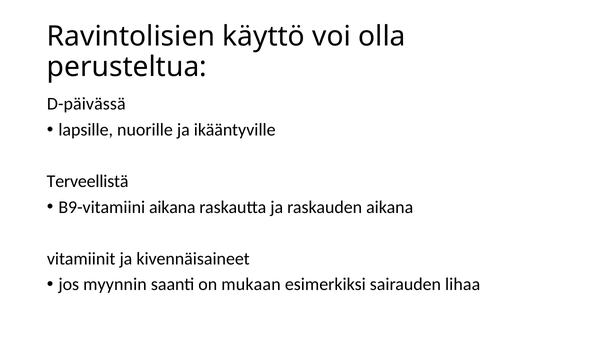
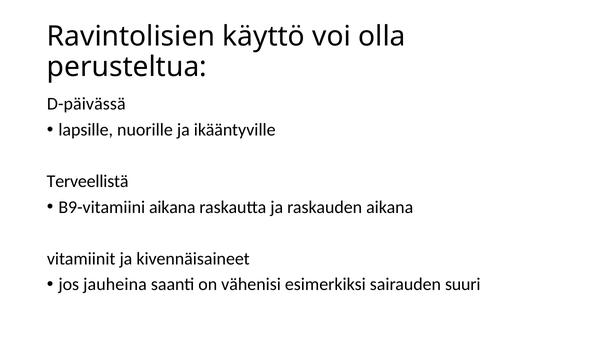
myynnin: myynnin -> jauheina (115, 284)
mukaan: mukaan -> vähenisi (251, 284)
lihaa: lihaa -> suuri (463, 284)
